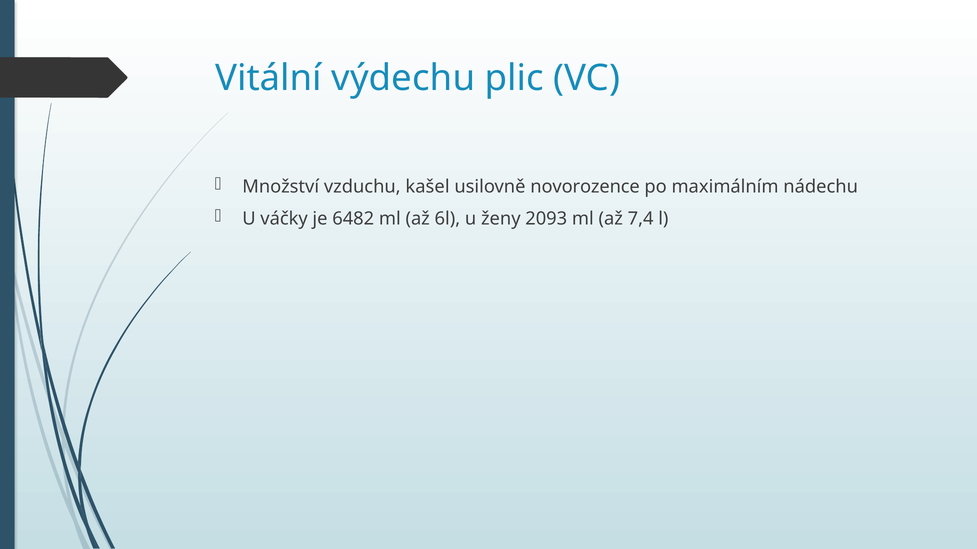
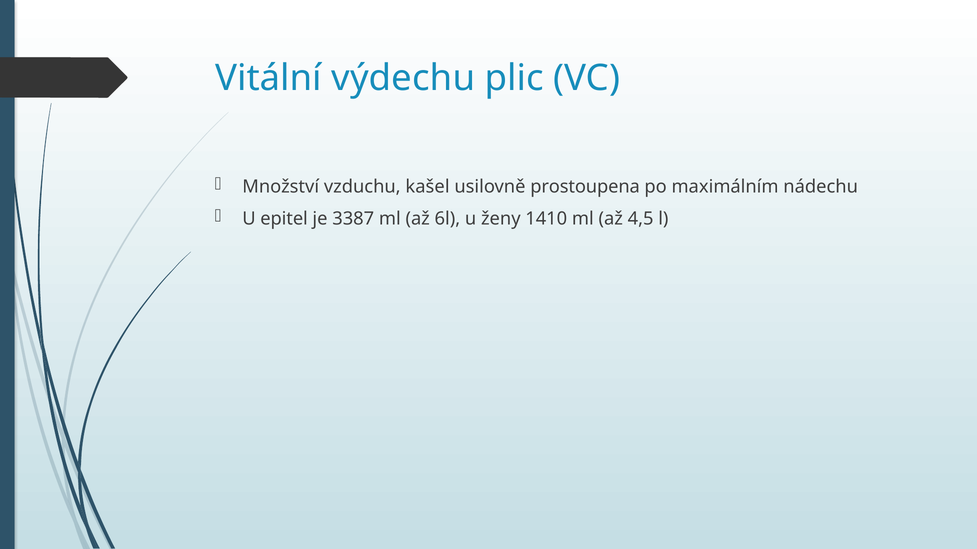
novorozence: novorozence -> prostoupena (585, 187)
váčky: váčky -> epitel (284, 219)
6482: 6482 -> 3387 (353, 219)
2093: 2093 -> 1410 (546, 219)
7,4: 7,4 -> 4,5 (641, 219)
